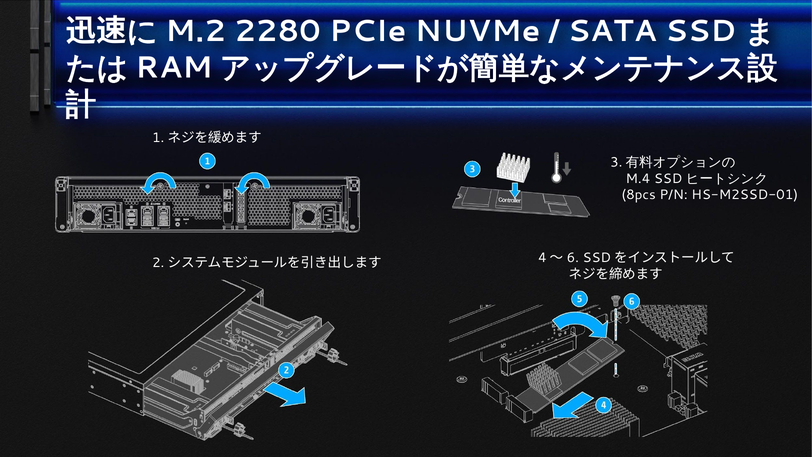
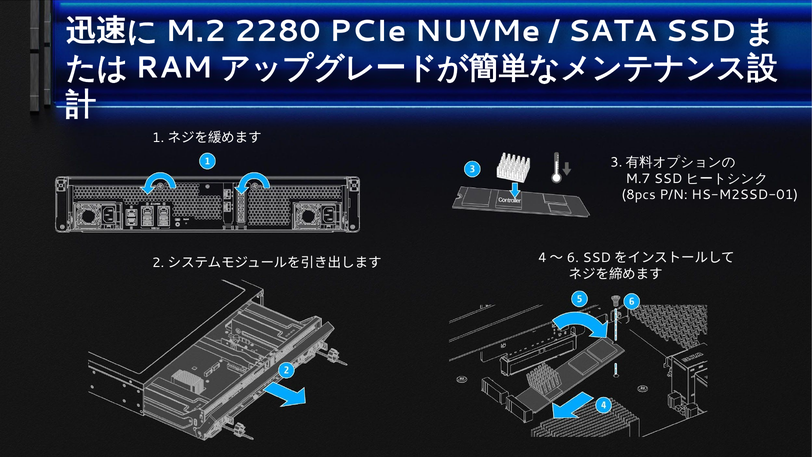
M.4: M.4 -> M.7 (638, 179)
